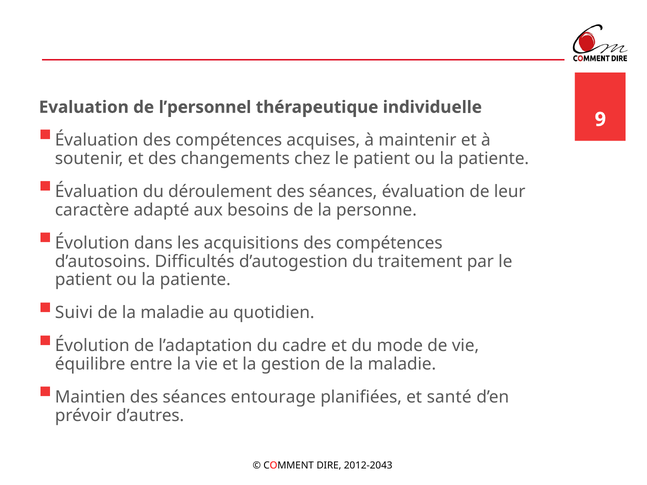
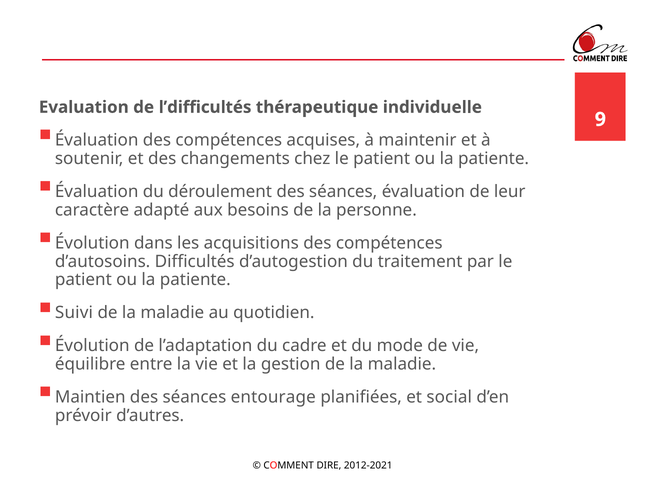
l’personnel: l’personnel -> l’difficultés (205, 107)
santé: santé -> social (449, 397)
2012-2043: 2012-2043 -> 2012-2021 (368, 466)
